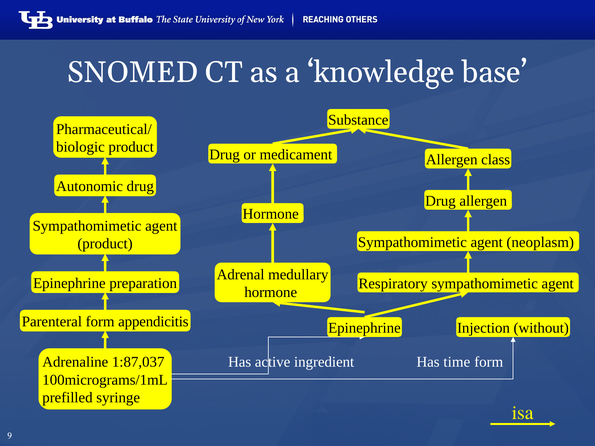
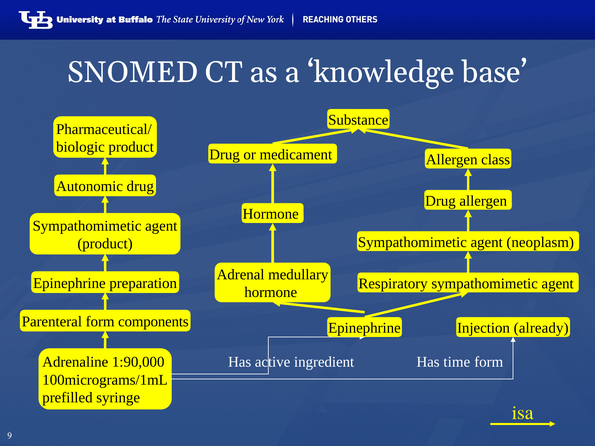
appendicitis: appendicitis -> components (153, 322)
without: without -> already (541, 328)
1:87,037: 1:87,037 -> 1:90,000 (138, 362)
